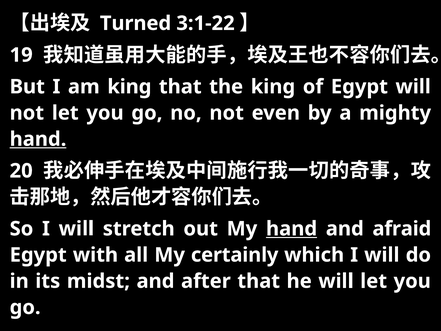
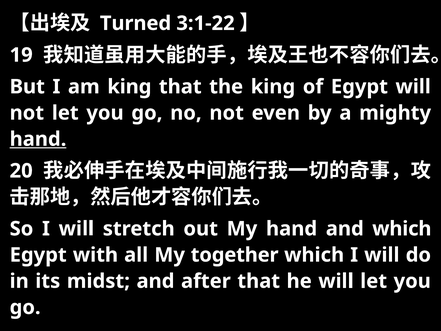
hand underline: present -> none (292, 229)
and afraid: afraid -> which (402, 229)
certainly: certainly -> together (235, 255)
